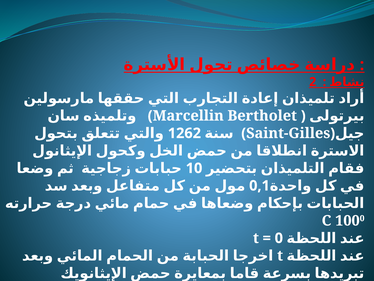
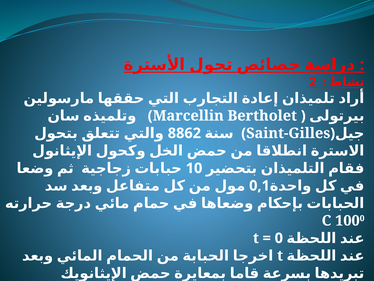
1262: 1262 -> 8862 (184, 133)
